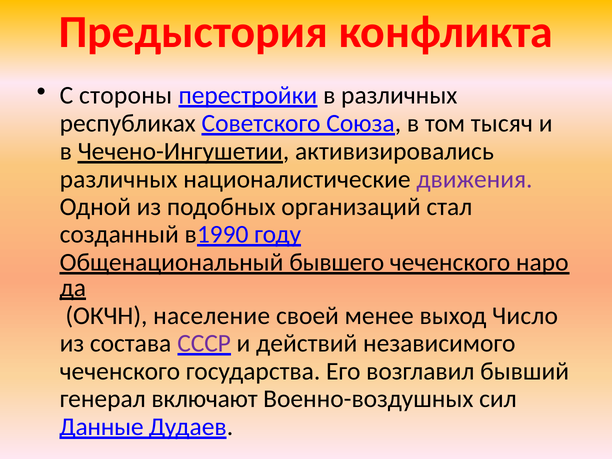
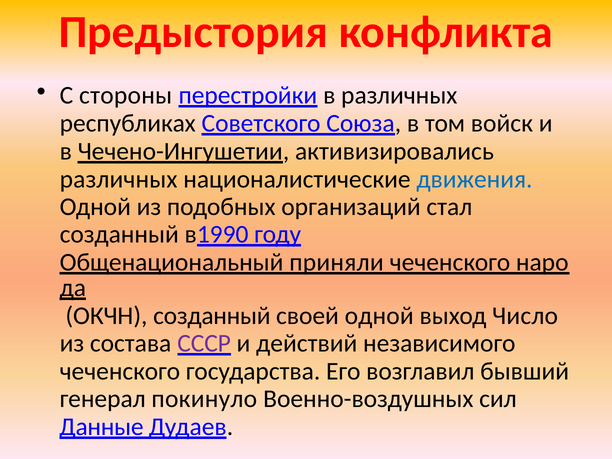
тысяч: тысяч -> войск (502, 123)
движения colour: purple -> blue (474, 179)
бывшего: бывшего -> приняли (337, 262)
ОКЧН население: население -> созданный (212, 316)
своей менее: менее -> одной (379, 316)
включают: включают -> покинуло (204, 399)
